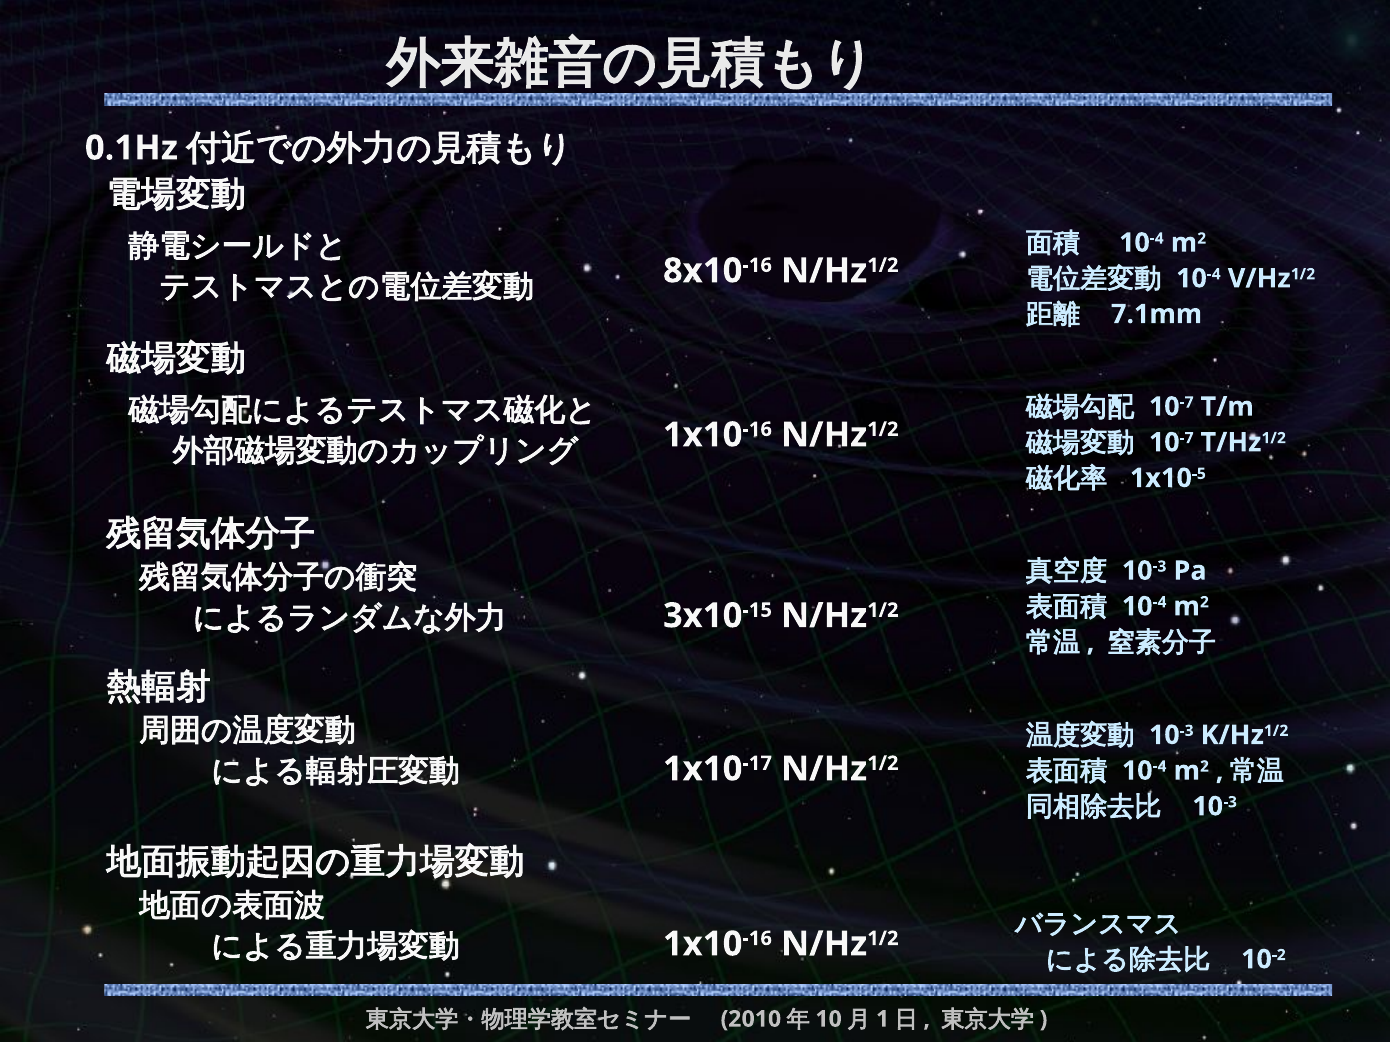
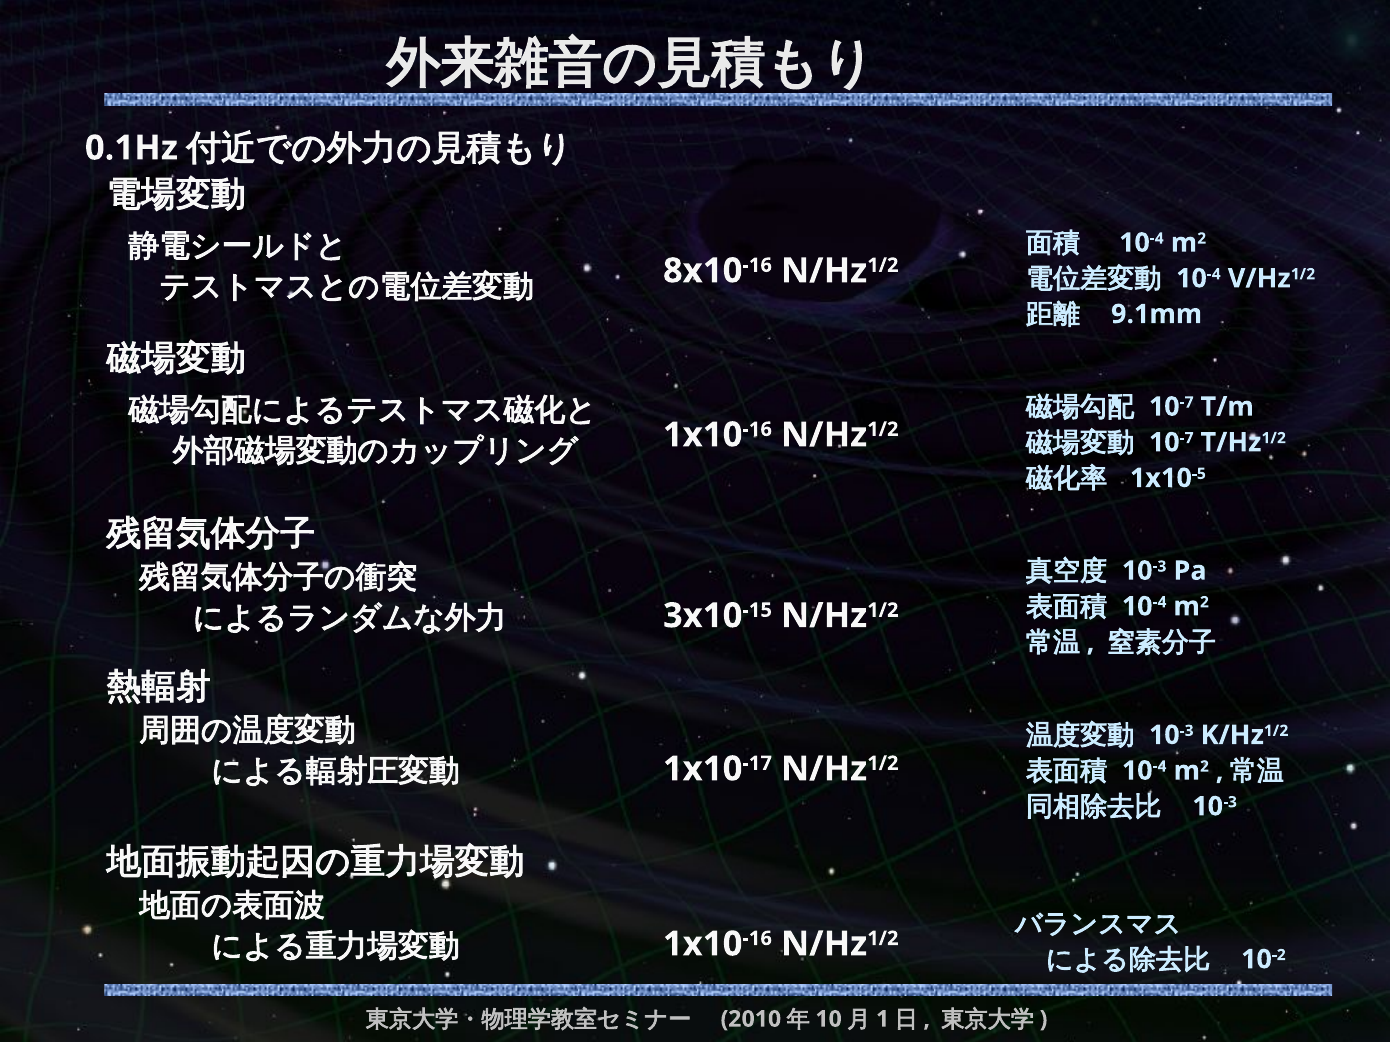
7.1mm: 7.1mm -> 9.1mm (1157, 314)
